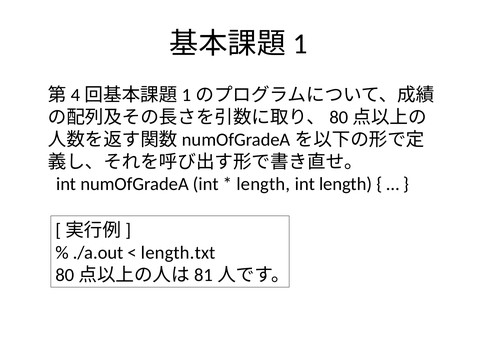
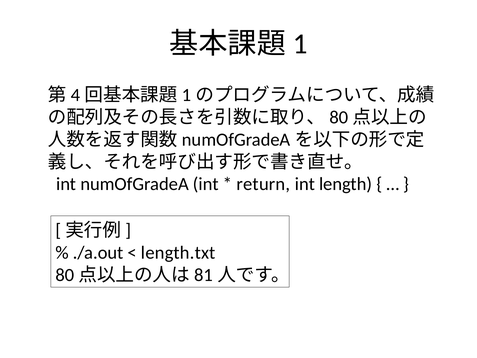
length: length -> return (263, 184)
